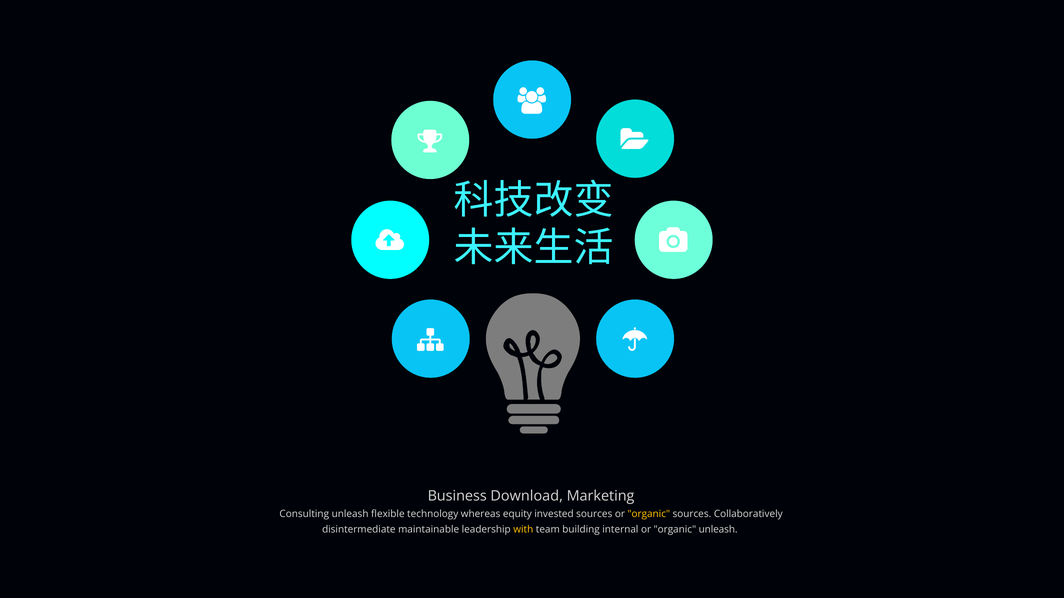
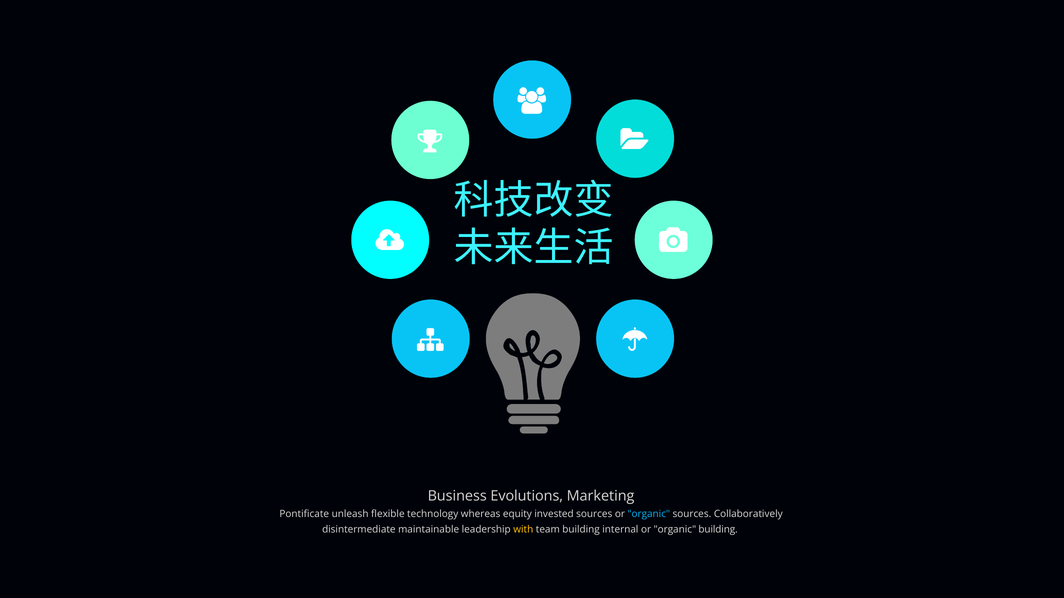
Download: Download -> Evolutions (527, 496)
Consulting: Consulting -> Pontificate (304, 514)
organic colour: yellow -> light blue (649, 514)
organic unleash: unleash -> building (718, 530)
